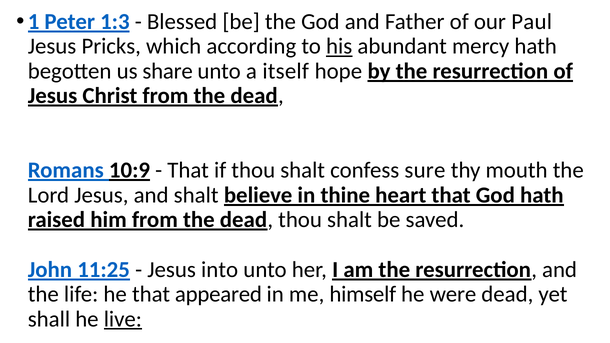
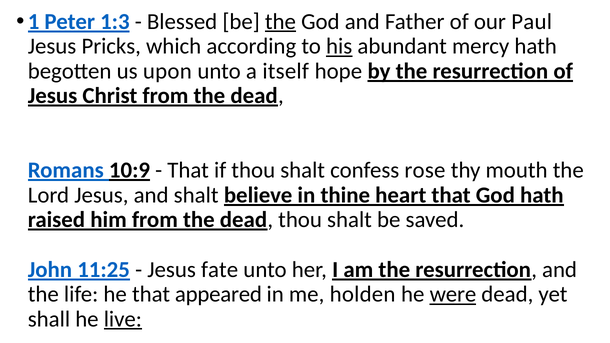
the underline: none -> present (280, 22)
share: share -> upon (167, 71)
sure: sure -> rose (425, 170)
into: into -> fate (220, 270)
himself: himself -> holden (363, 294)
were underline: none -> present (453, 294)
